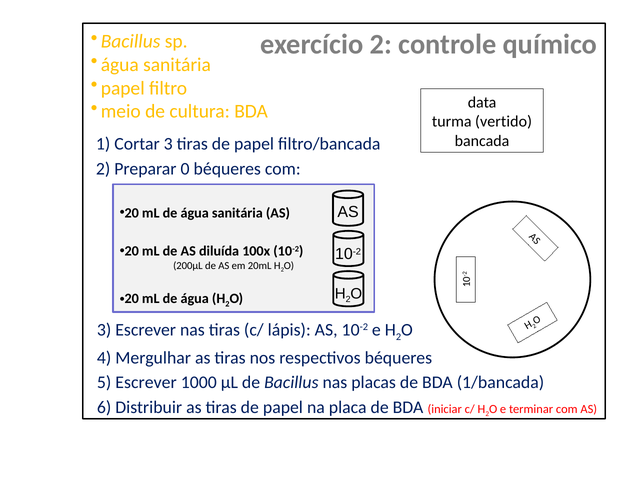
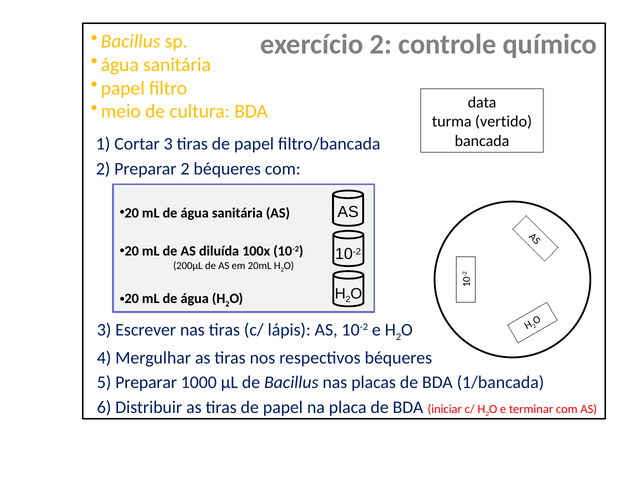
Preparar 0: 0 -> 2 (185, 169)
5 Escrever: Escrever -> Preparar (146, 382)
